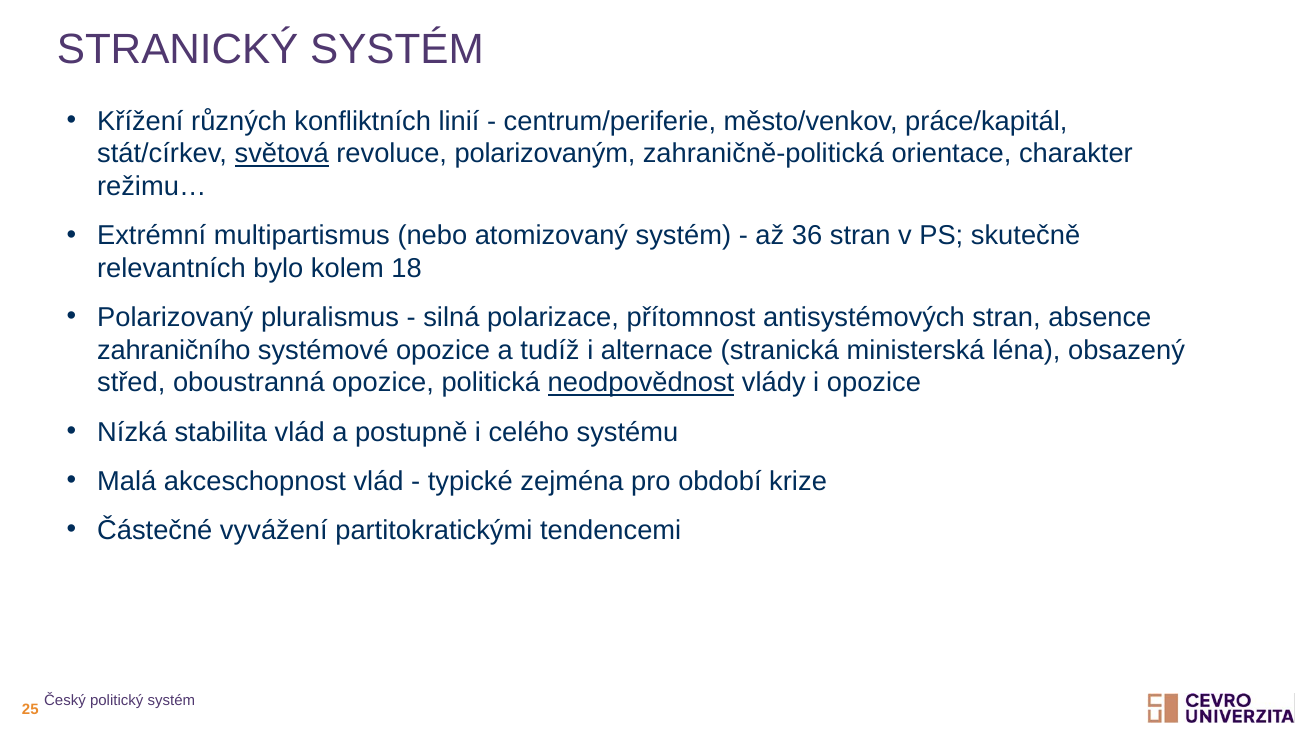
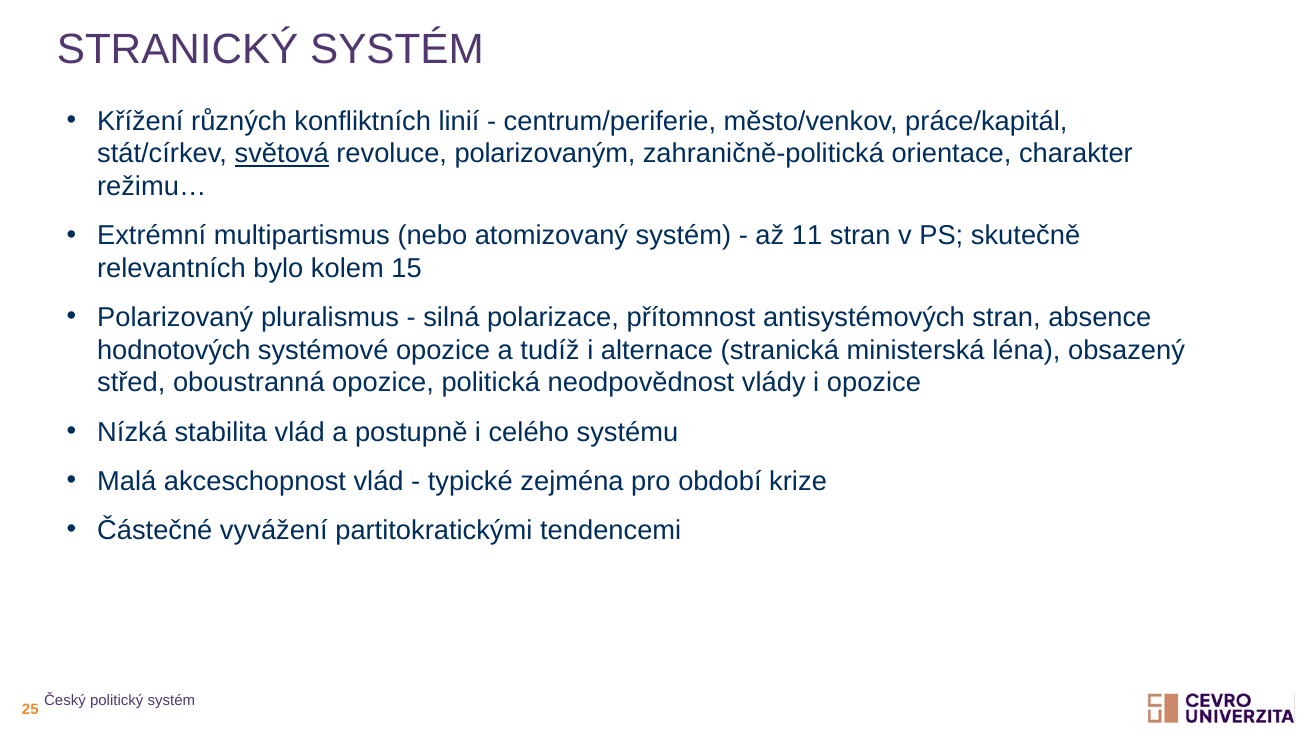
36: 36 -> 11 (807, 236)
18: 18 -> 15 (407, 269)
zahraničního: zahraničního -> hodnotových (174, 350)
neodpovědnost underline: present -> none (641, 383)
